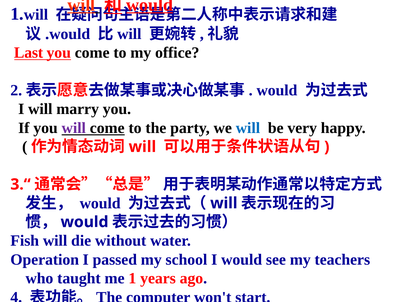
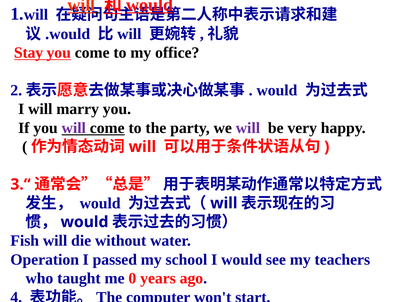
Last: Last -> Stay (29, 53)
will colour: blue -> purple (248, 128)
me 1: 1 -> 0 (132, 279)
